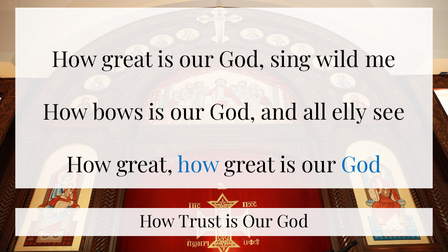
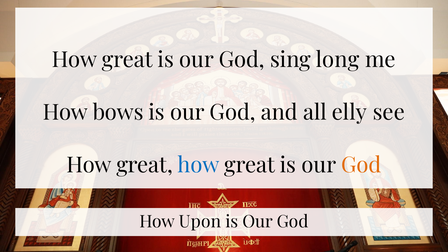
wild: wild -> long (338, 60)
God colour: blue -> orange (361, 165)
Trust: Trust -> Upon (200, 222)
